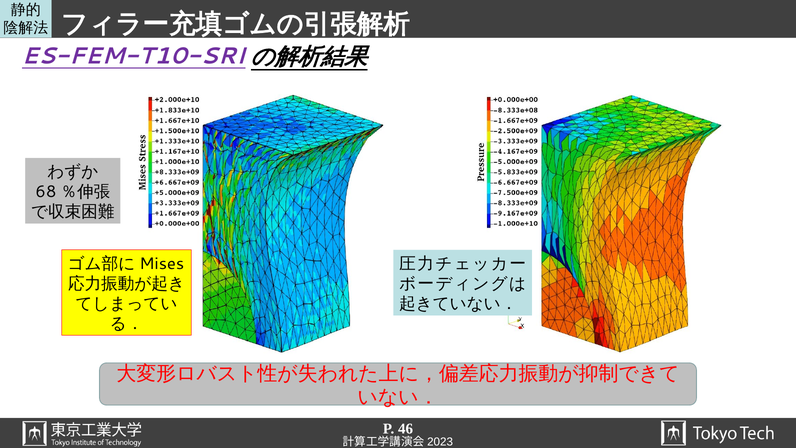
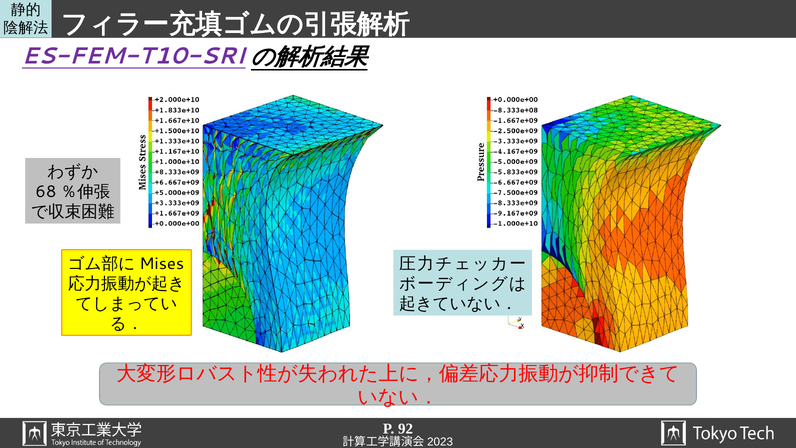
46: 46 -> 92 (406, 429)
